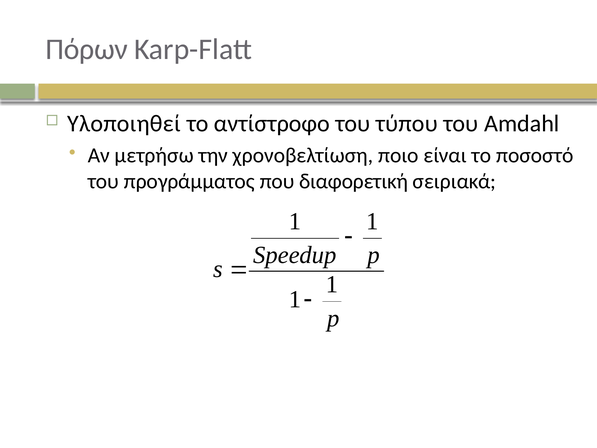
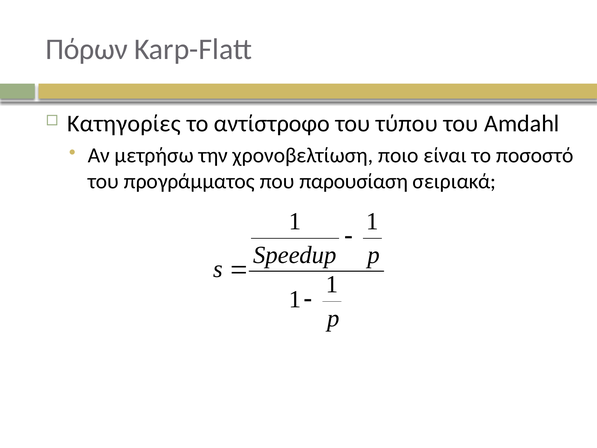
Υλοποιηθεί: Υλοποιηθεί -> Κατηγορίες (124, 124)
διαφορετική: διαφορετική -> παρουσίαση (354, 181)
